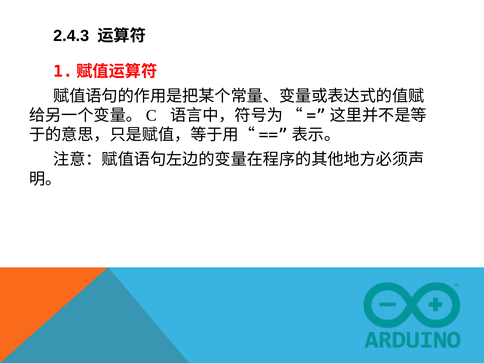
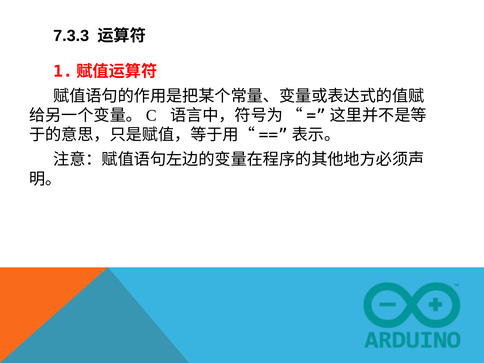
2.4.3: 2.4.3 -> 7.3.3 (71, 36)
